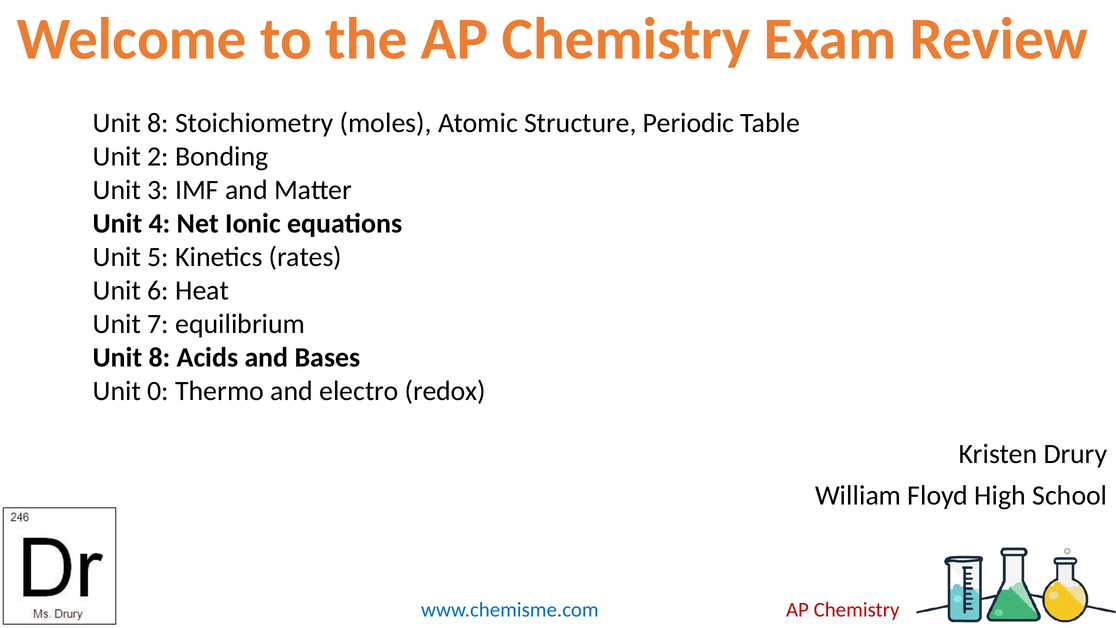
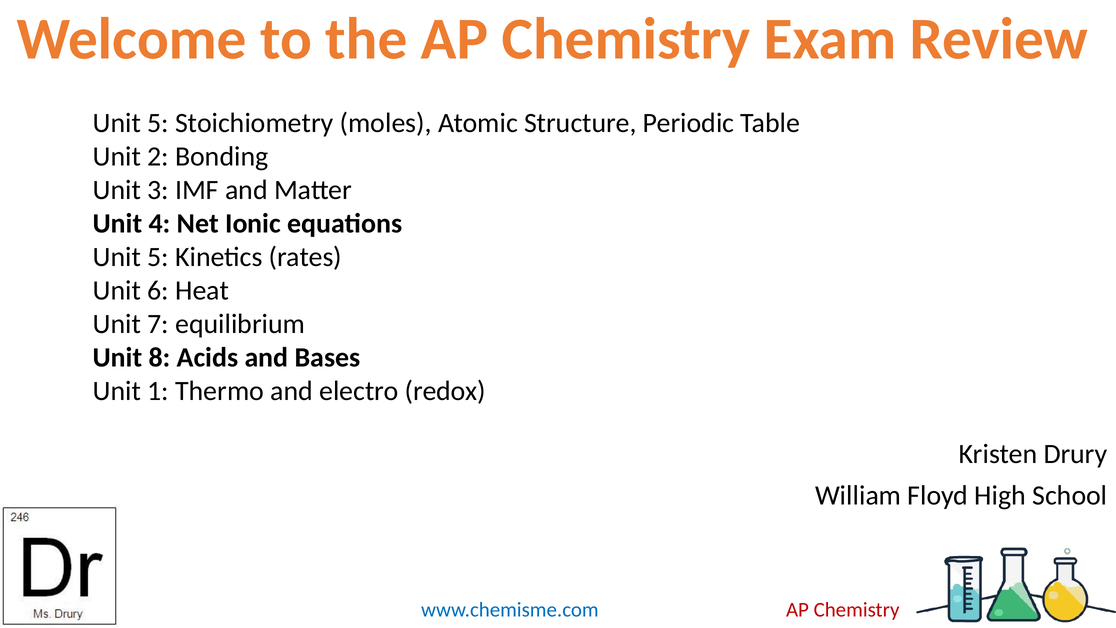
8: 8 -> 5 (158, 123)
0: 0 -> 1 (158, 391)
